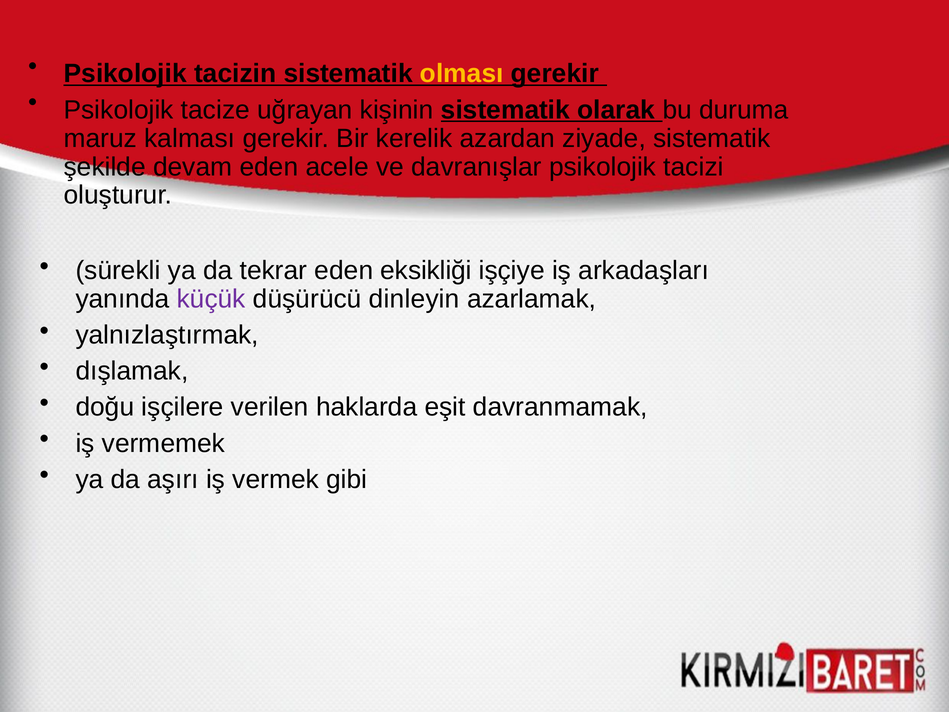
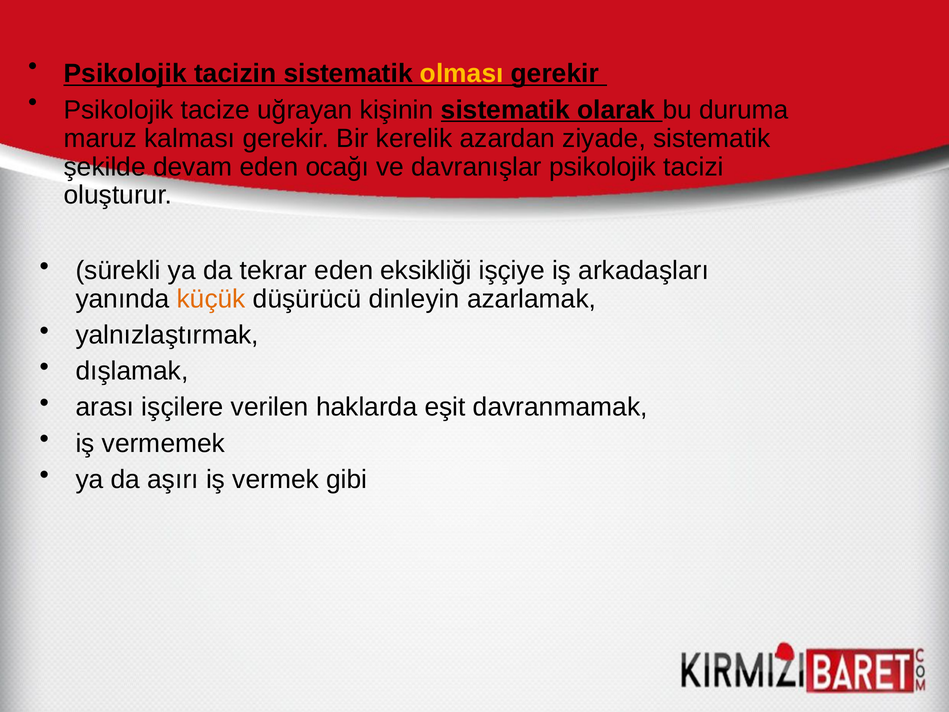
acele: acele -> ocağı (337, 167)
küçük colour: purple -> orange (211, 299)
doğu: doğu -> arası (105, 407)
